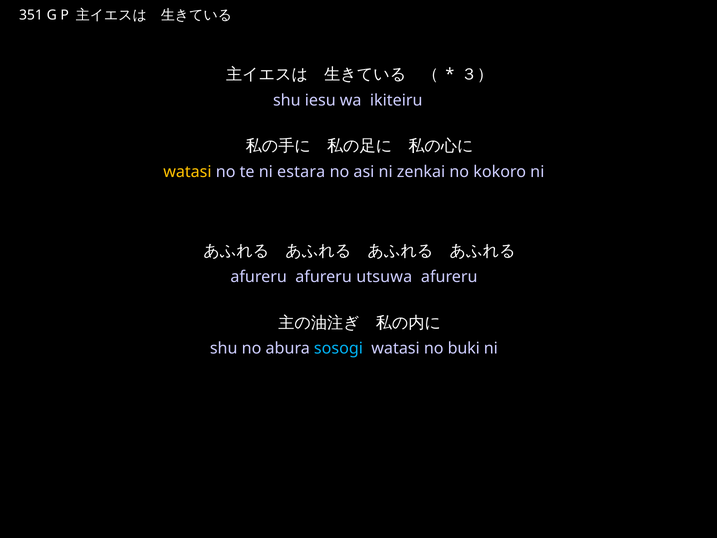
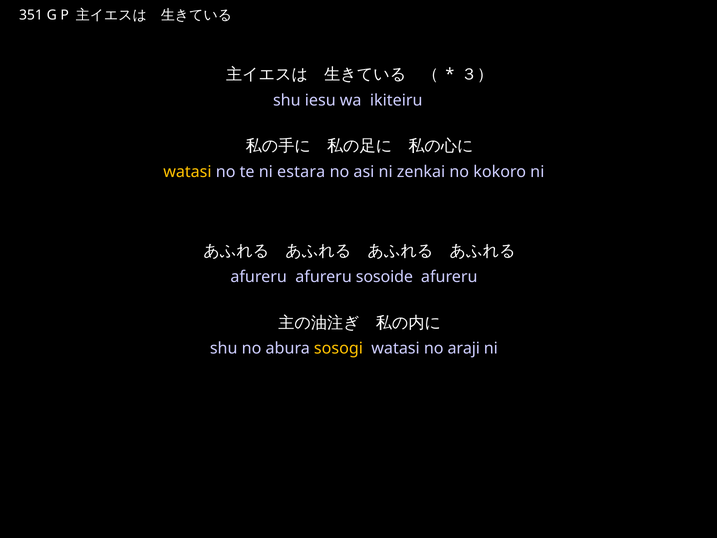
utsuwa: utsuwa -> sosoide (384, 277)
sosogi colour: light blue -> yellow (338, 348)
buki: buki -> araji (464, 348)
